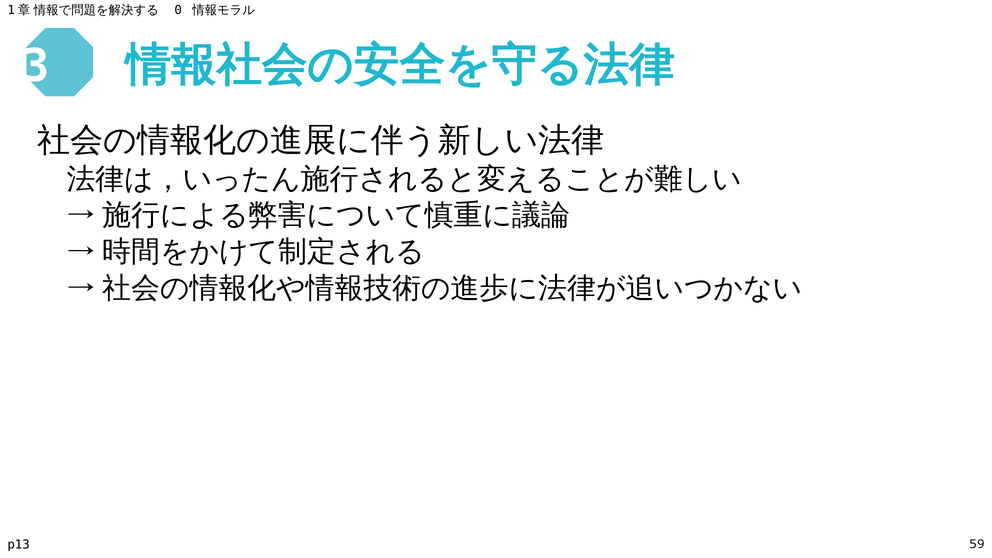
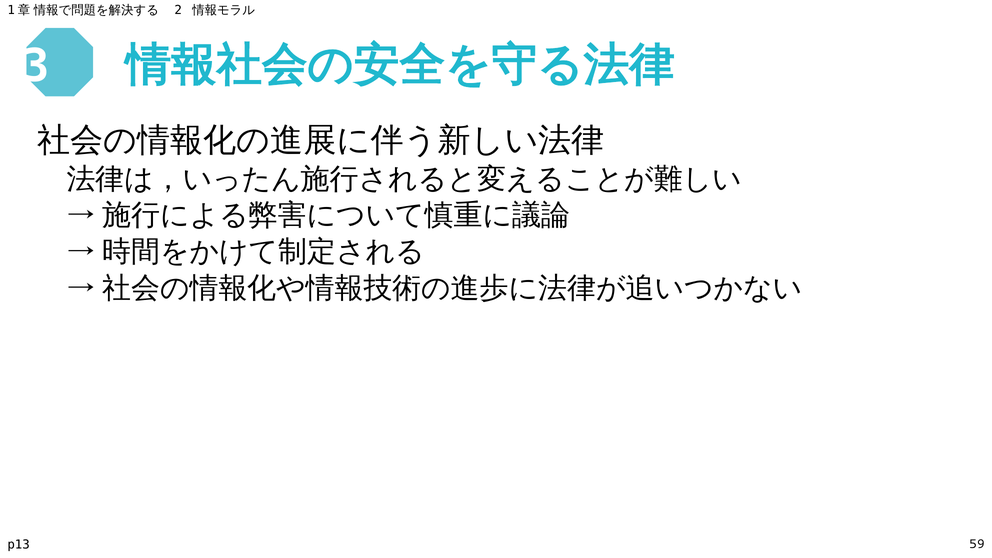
0: 0 -> 2 (178, 10)
